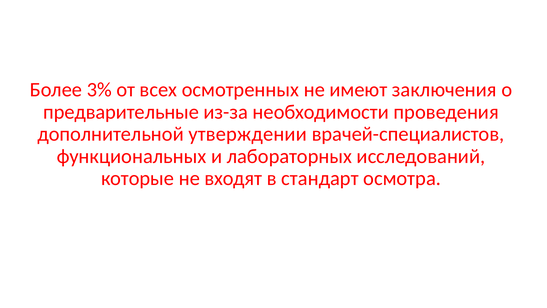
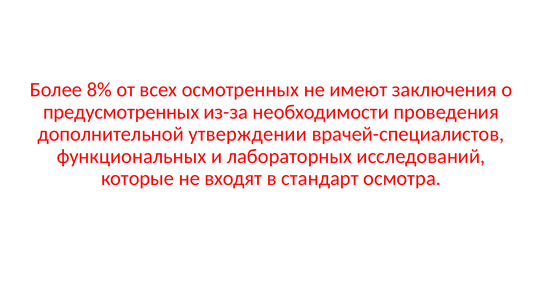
3%: 3% -> 8% (99, 90)
предварительные: предварительные -> предусмотренных (121, 112)
